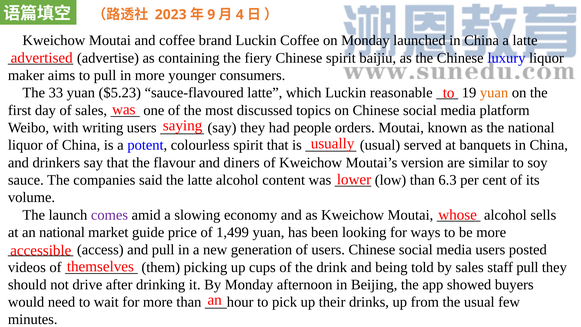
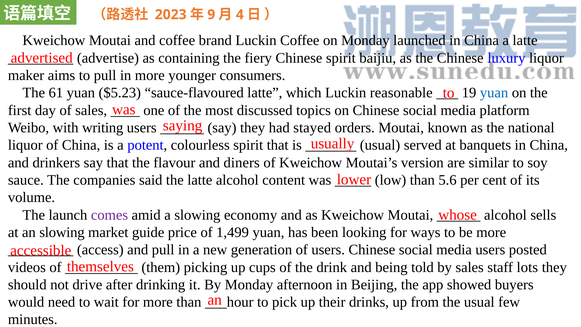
33: 33 -> 61 (56, 93)
yuan colour: orange -> blue (494, 93)
people: people -> stayed (312, 128)
6.3: 6.3 -> 5.6 (448, 180)
an national: national -> slowing (62, 232)
staff pull: pull -> lots (527, 267)
